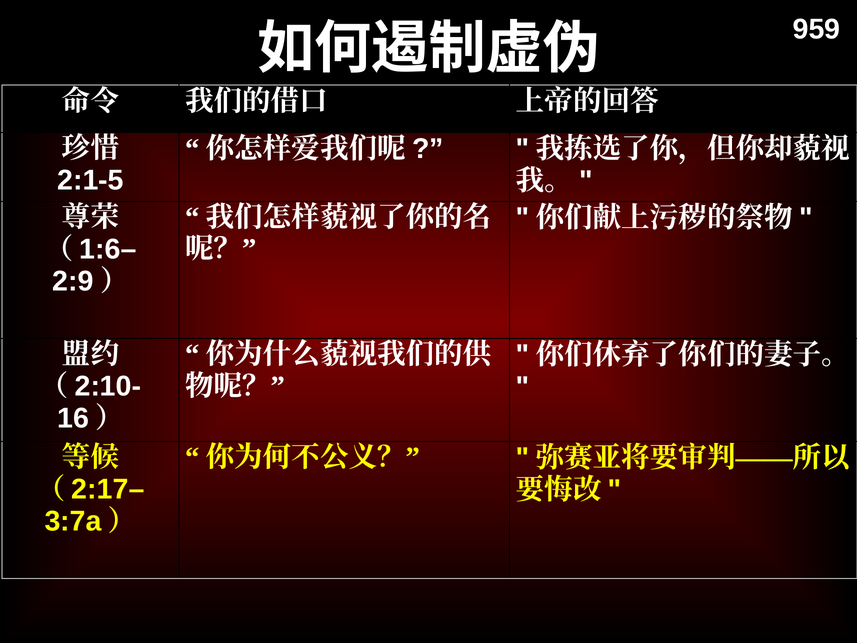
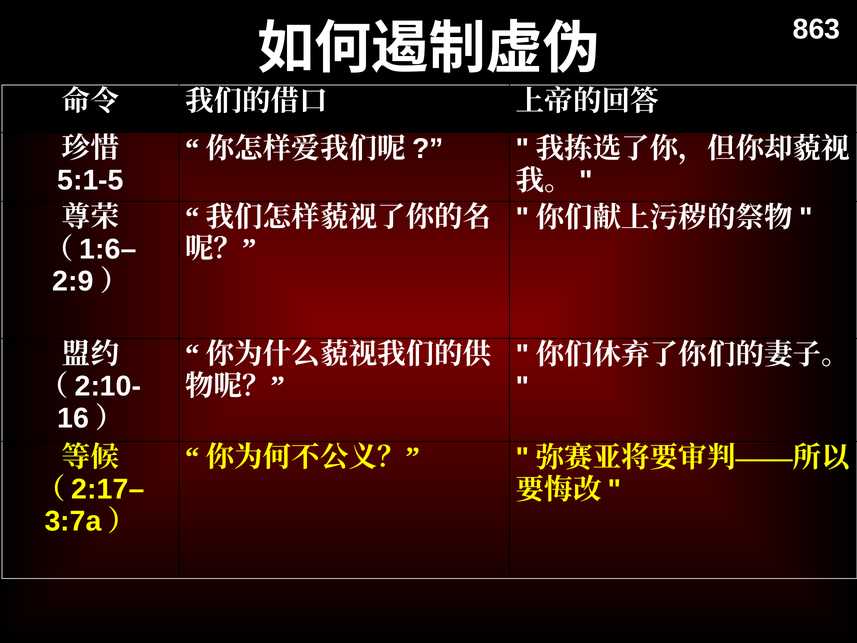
959: 959 -> 863 (817, 29)
2:1-5: 2:1-5 -> 5:1-5 (91, 180)
